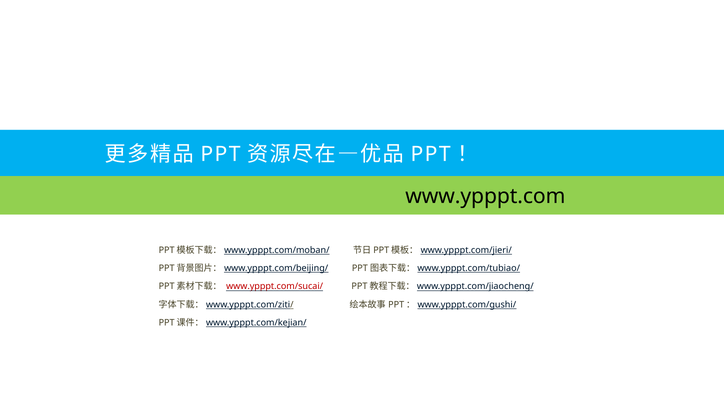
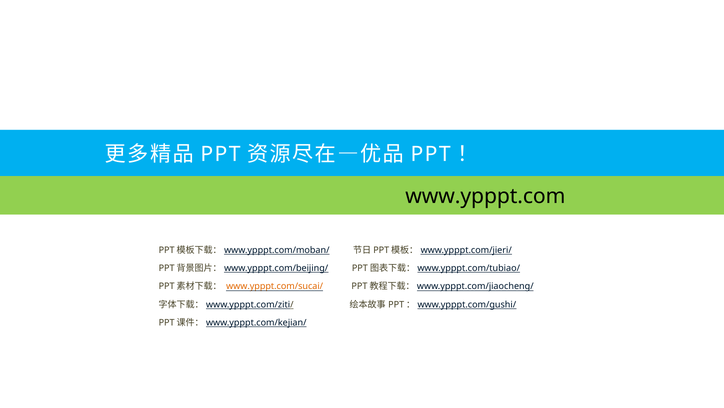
www.ypppt.com/sucai/ colour: red -> orange (275, 286)
